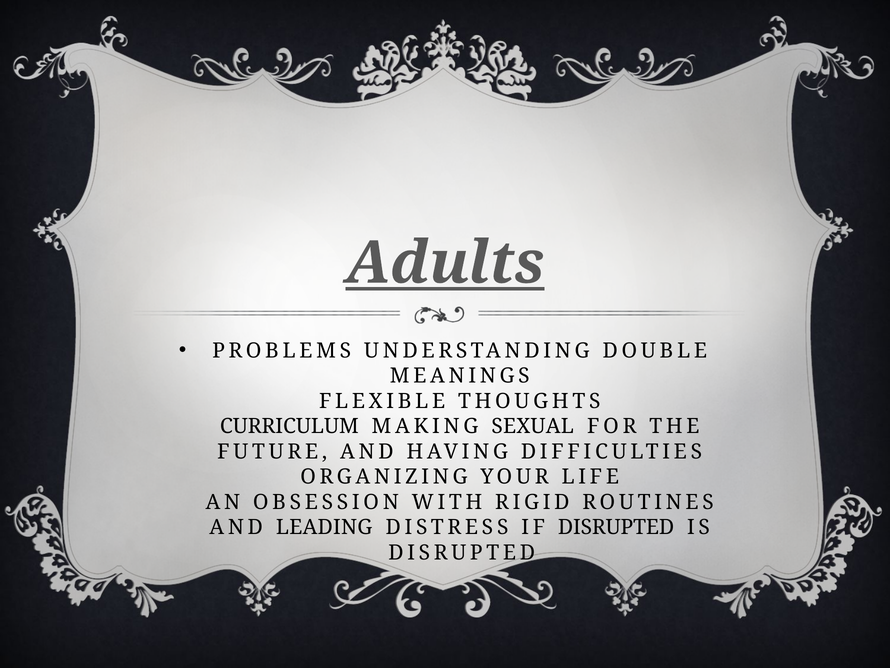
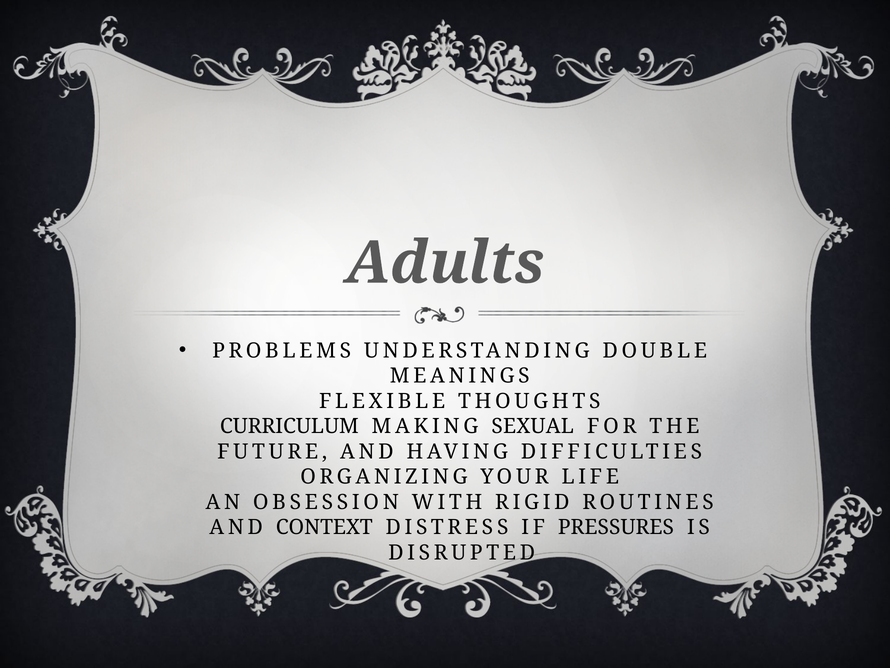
Adults underline: present -> none (445, 263)
LEADING: LEADING -> CONTEXT (324, 527)
IF DISRUPTED: DISRUPTED -> PRESSURES (616, 527)
